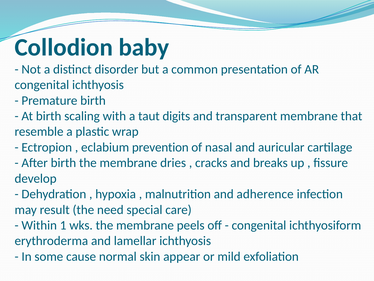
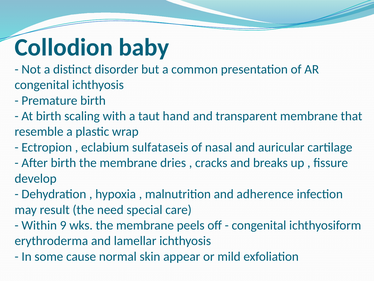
digits: digits -> hand (176, 116)
prevention: prevention -> sulfataseis (160, 147)
1: 1 -> 9 (63, 225)
